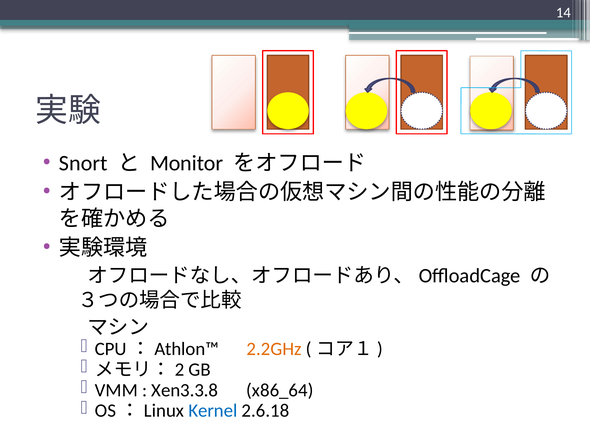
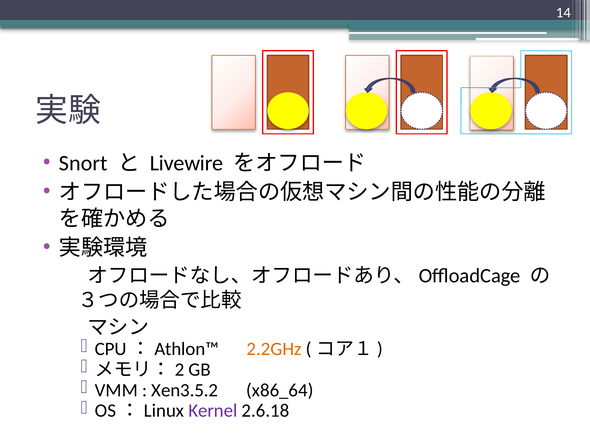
Monitor: Monitor -> Livewire (187, 163)
Xen3.3.8: Xen3.3.8 -> Xen3.5.2 (185, 390)
Kernel colour: blue -> purple (213, 410)
